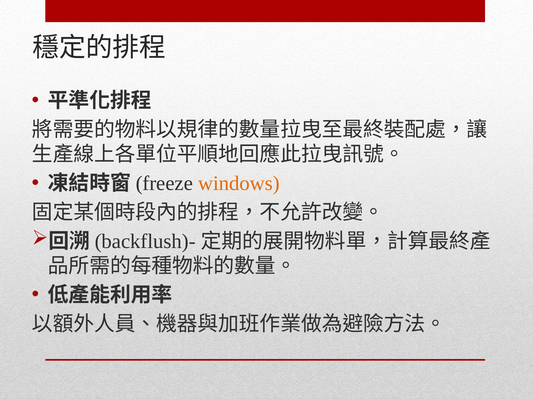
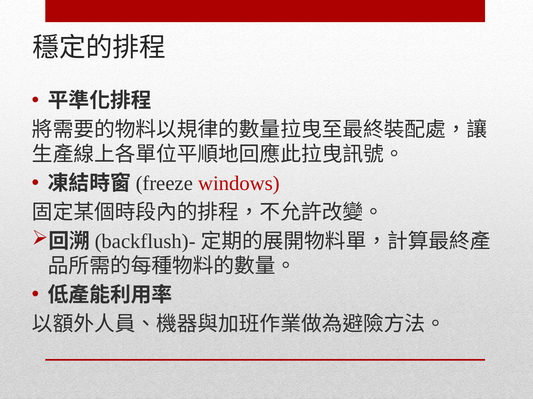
windows colour: orange -> red (239, 184)
